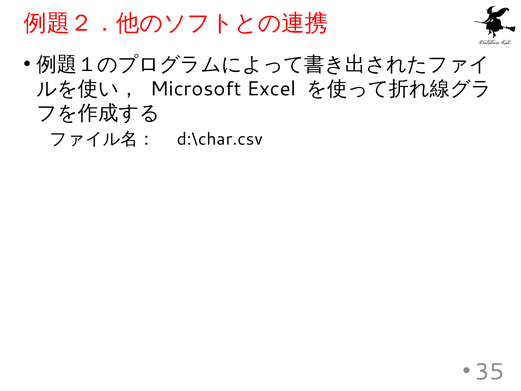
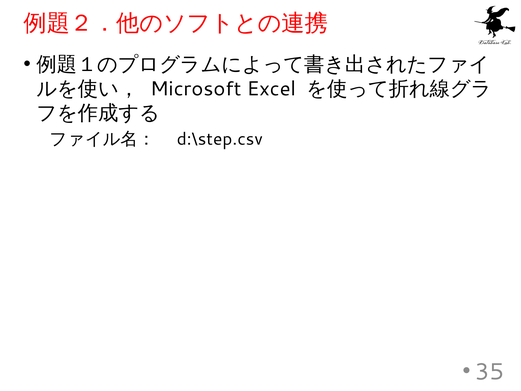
d:\char.csv: d:\char.csv -> d:\step.csv (220, 139)
